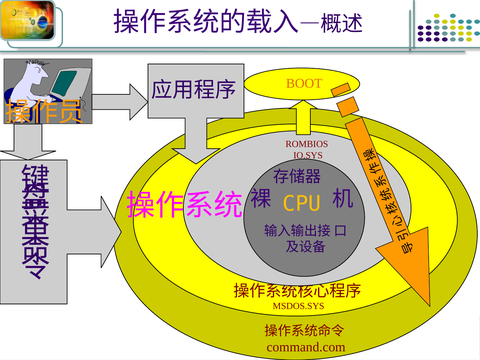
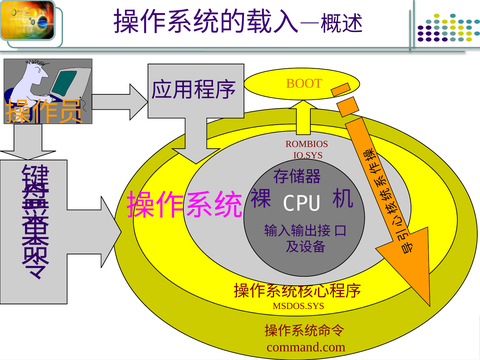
CPU colour: yellow -> white (302, 204)
